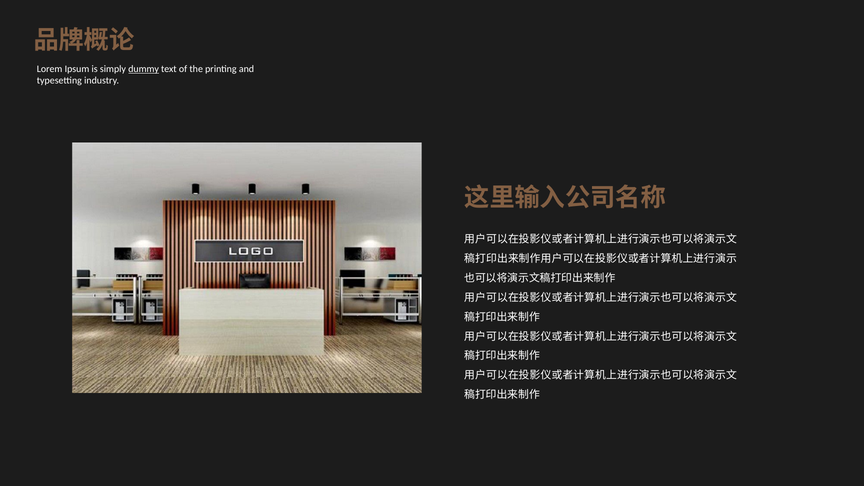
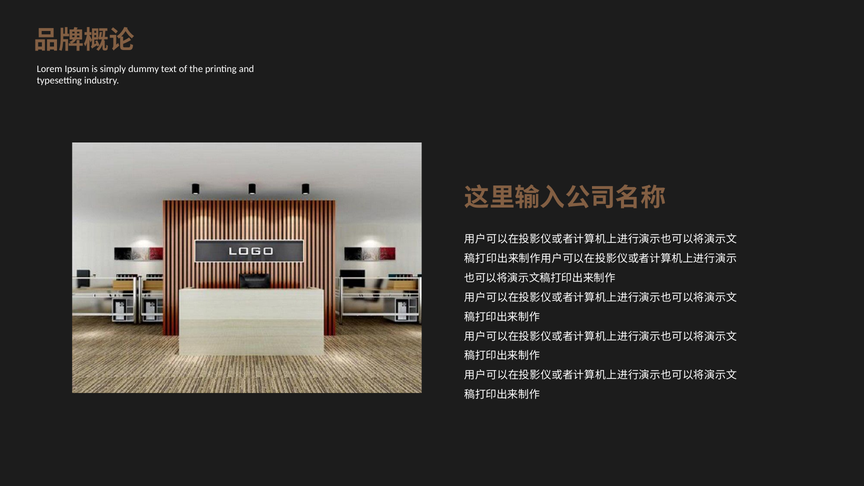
dummy underline: present -> none (144, 69)
